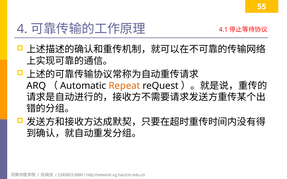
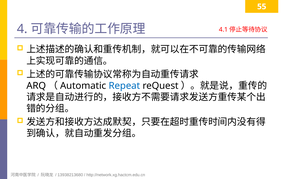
Repeat colour: orange -> blue (124, 86)
